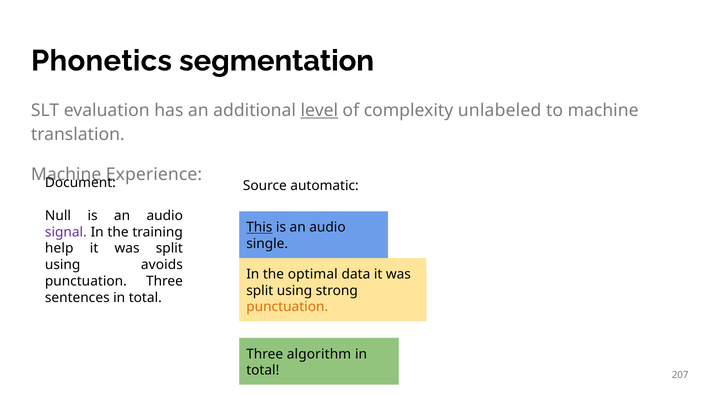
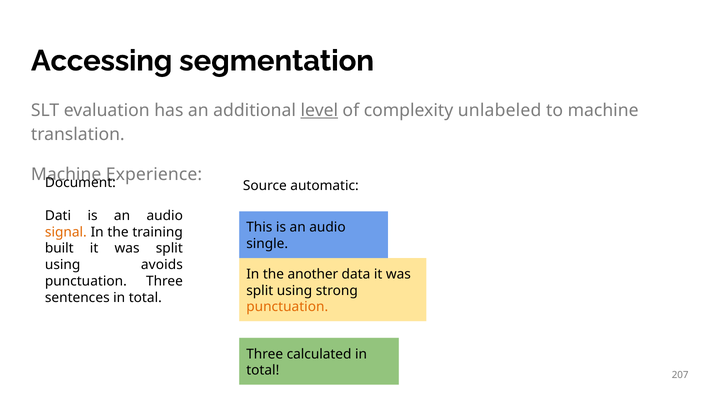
Phonetics: Phonetics -> Accessing (102, 61)
Null: Null -> Dati (58, 216)
This underline: present -> none (259, 228)
signal colour: purple -> orange (66, 232)
help: help -> built (59, 249)
optimal: optimal -> another (313, 275)
algorithm: algorithm -> calculated (319, 354)
